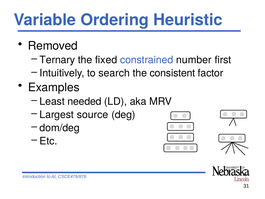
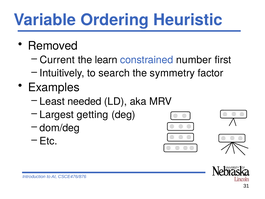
Ternary: Ternary -> Current (57, 60)
fixed: fixed -> learn (106, 60)
consistent: consistent -> symmetry (172, 73)
source: source -> getting (93, 115)
